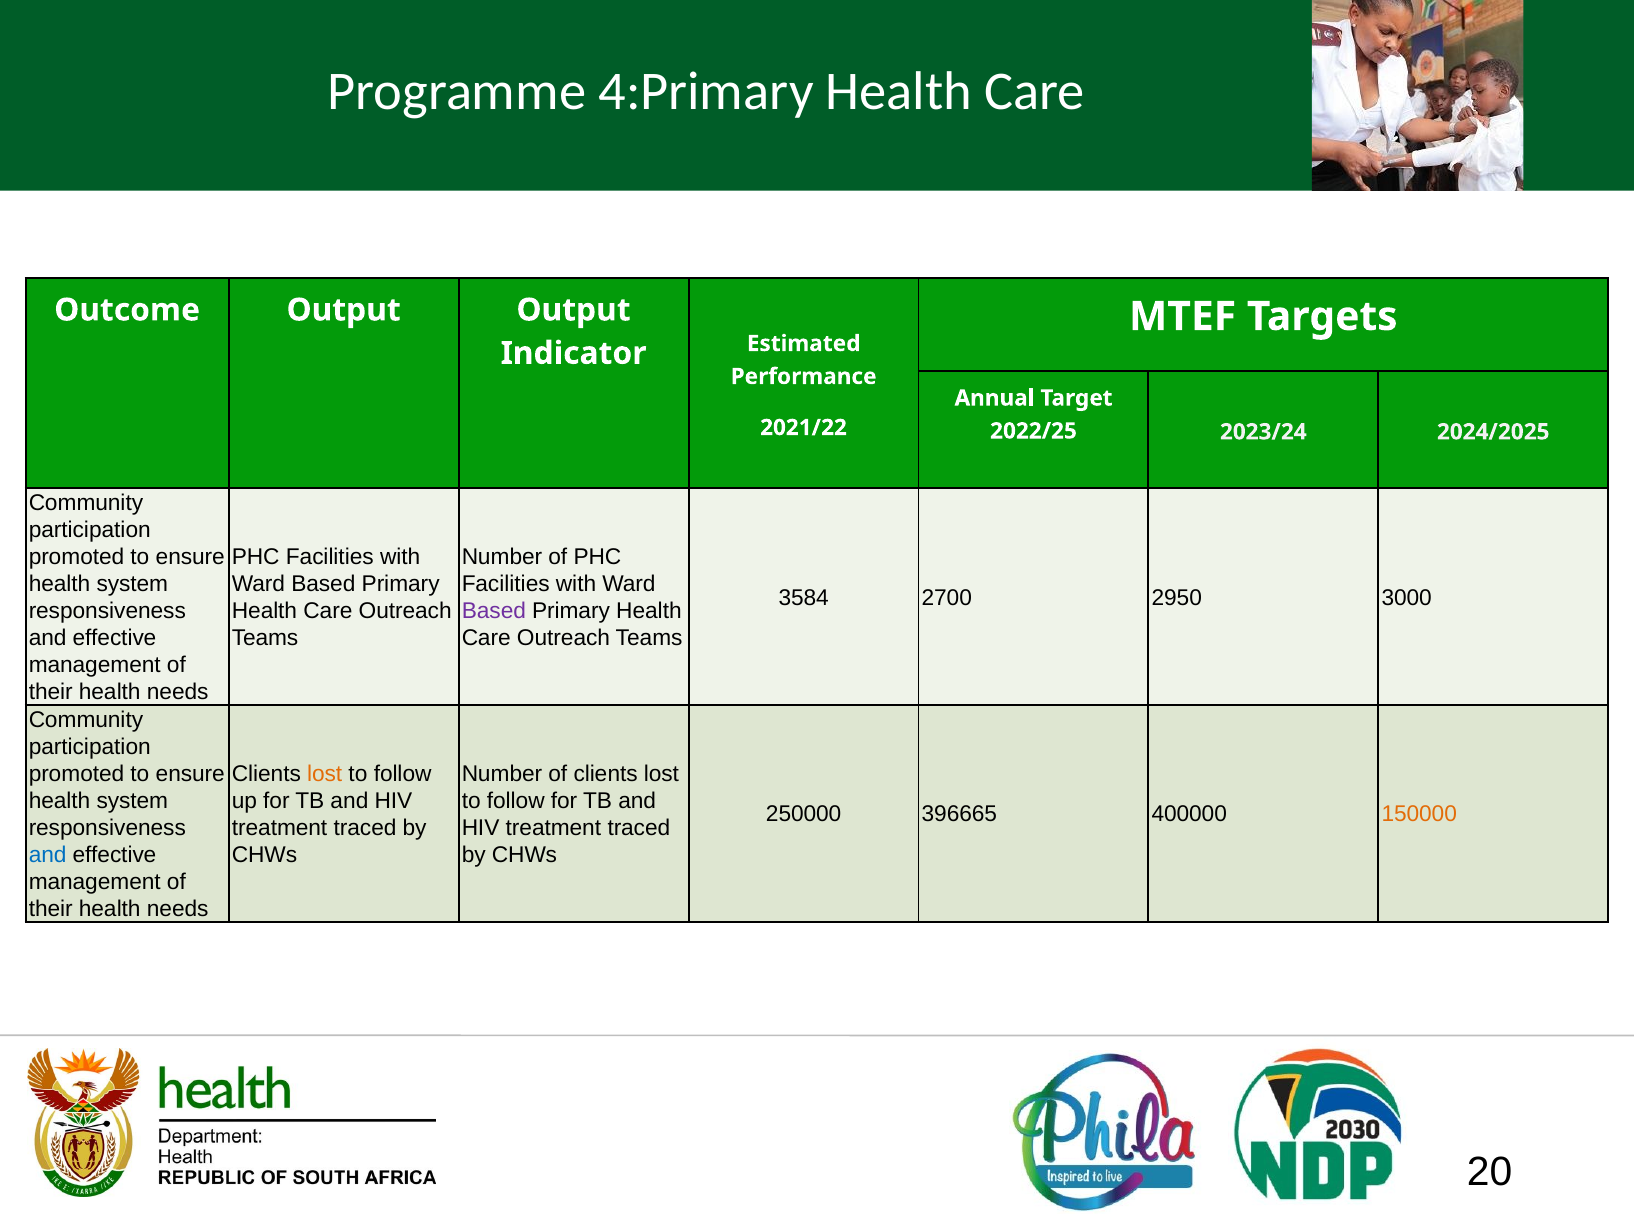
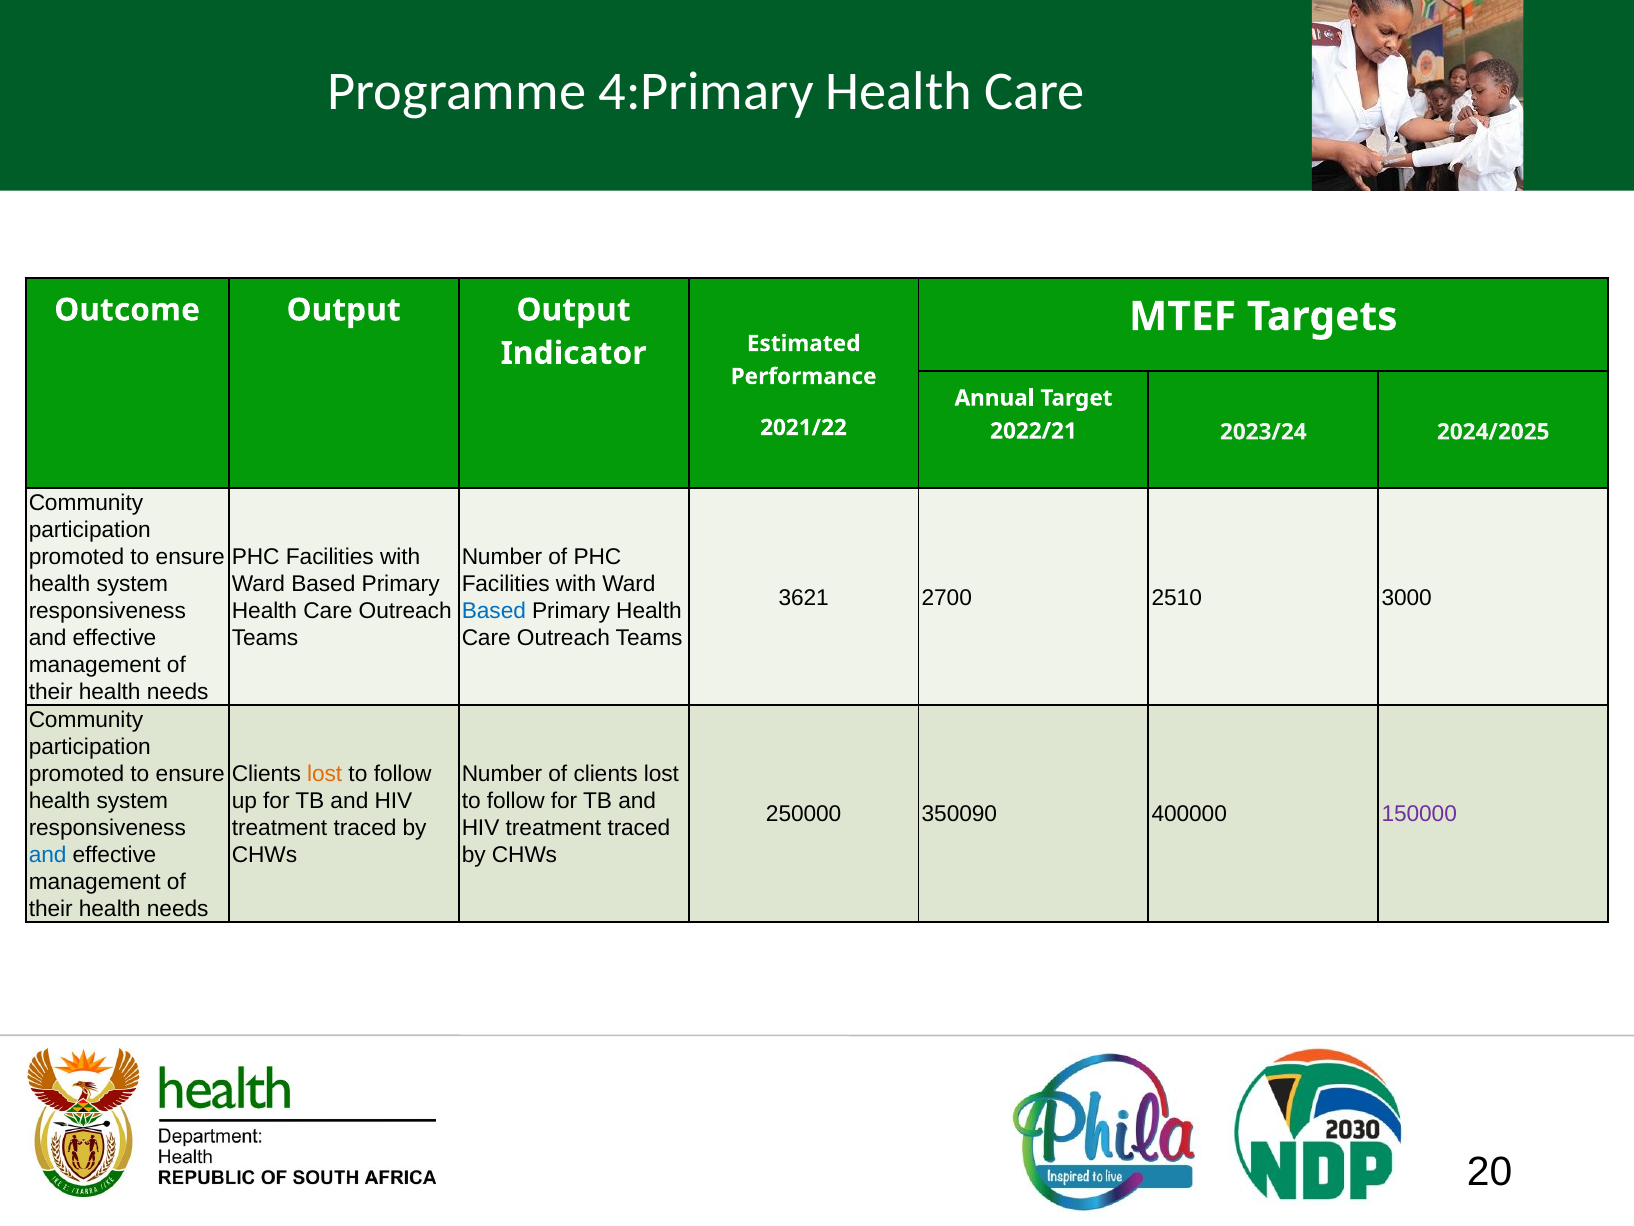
2022/25: 2022/25 -> 2022/21 (1033, 431)
3584: 3584 -> 3621 (804, 597)
2950: 2950 -> 2510 (1177, 597)
Based colour: purple -> blue (494, 611)
396665: 396665 -> 350090 (959, 814)
150000 colour: orange -> purple (1419, 814)
